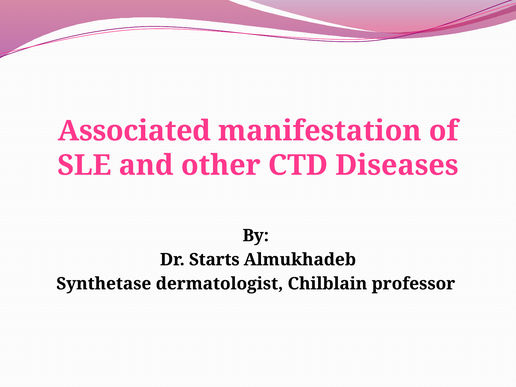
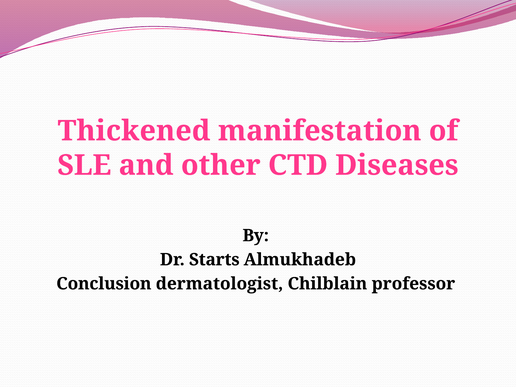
Associated: Associated -> Thickened (134, 131)
Synthetase: Synthetase -> Conclusion (104, 284)
